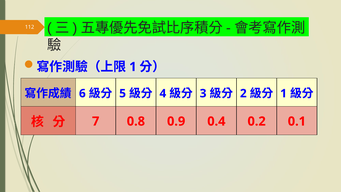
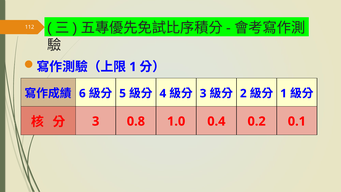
7: 7 -> 3 (96, 121)
0.9: 0.9 -> 1.0 (176, 121)
